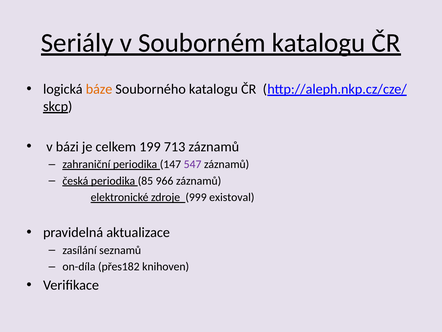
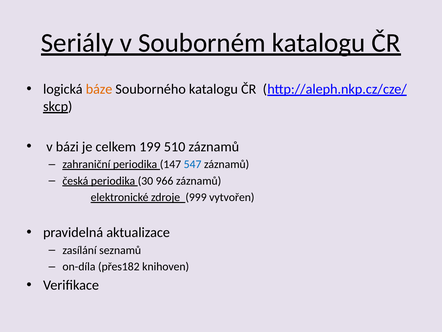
713: 713 -> 510 (175, 146)
547 colour: purple -> blue (193, 164)
85: 85 -> 30 (145, 181)
existoval: existoval -> vytvořen (232, 197)
